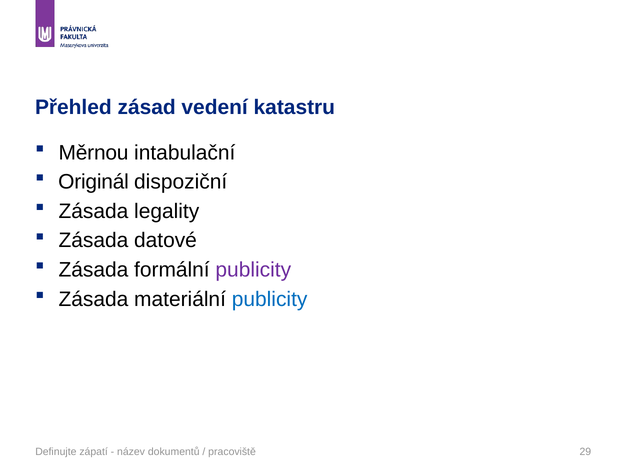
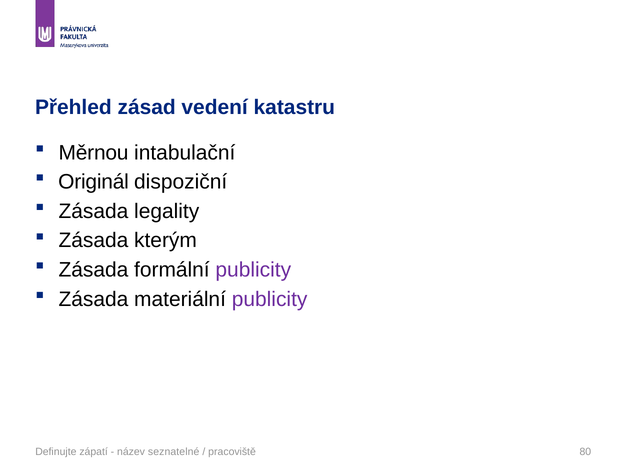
datové: datové -> kterým (165, 241)
publicity colour: blue -> purple (270, 299)
dokumentů: dokumentů -> seznatelné (174, 452)
29: 29 -> 80 (585, 452)
